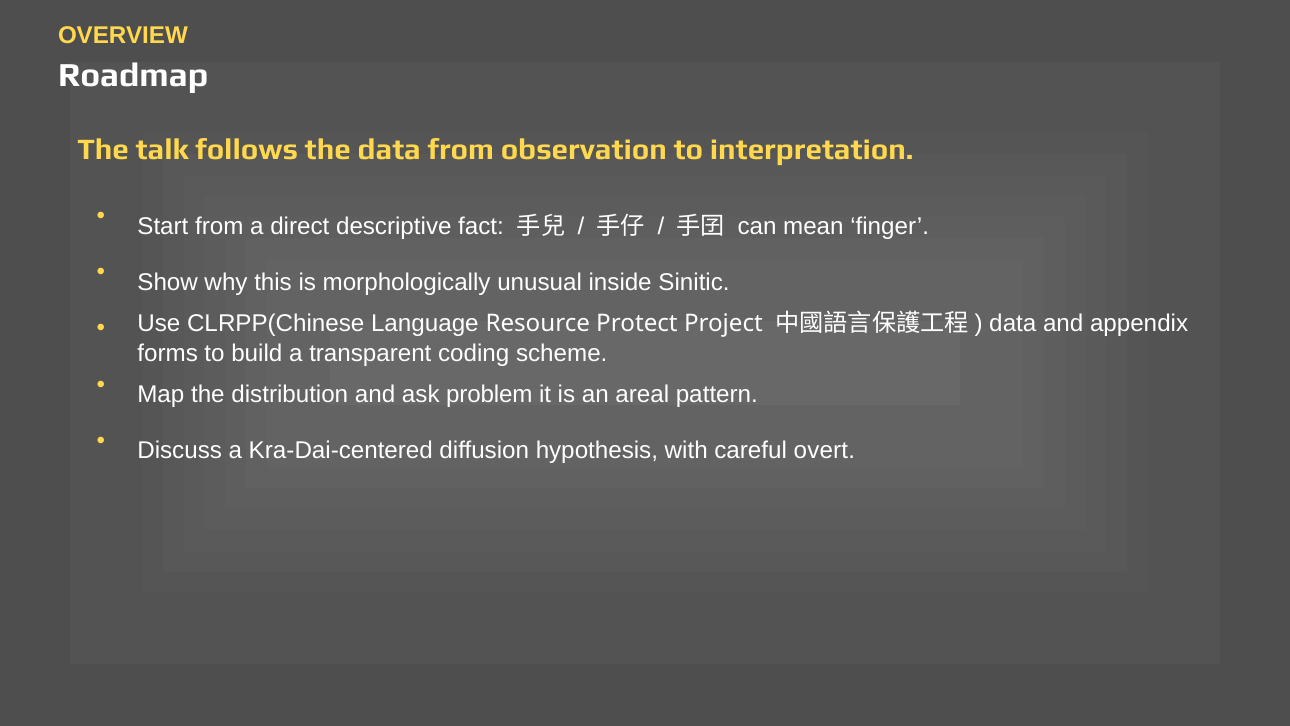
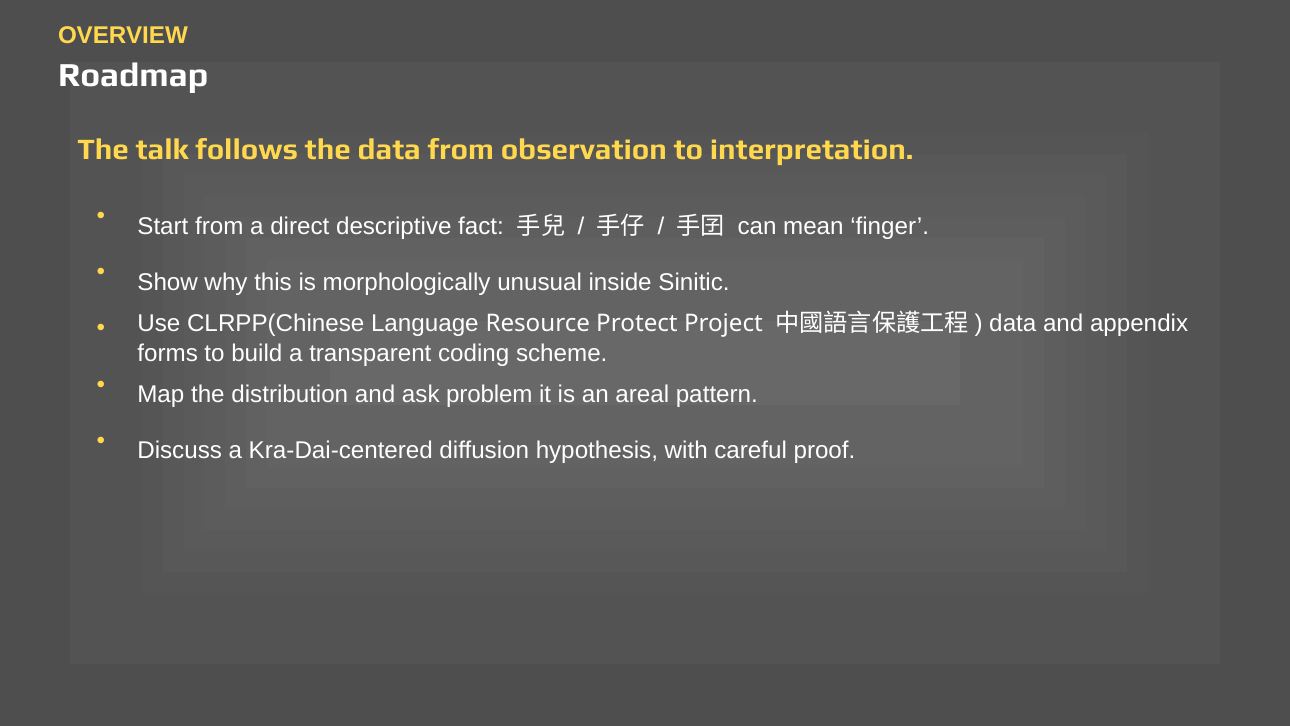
overt: overt -> proof (824, 451)
